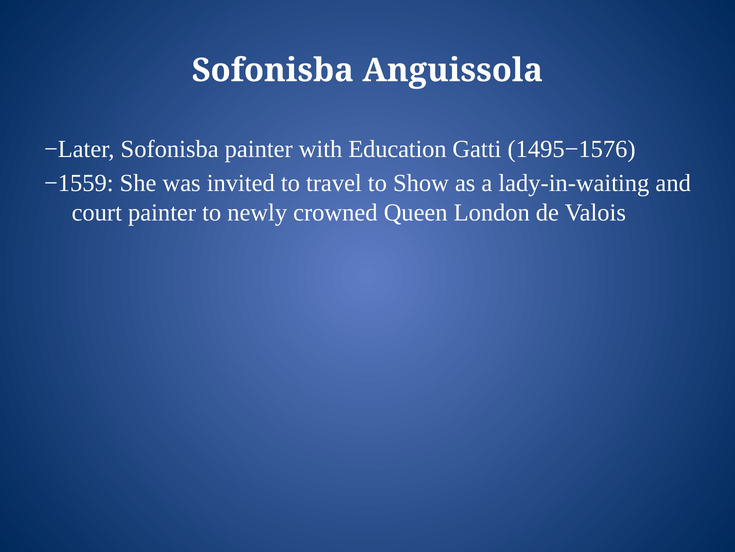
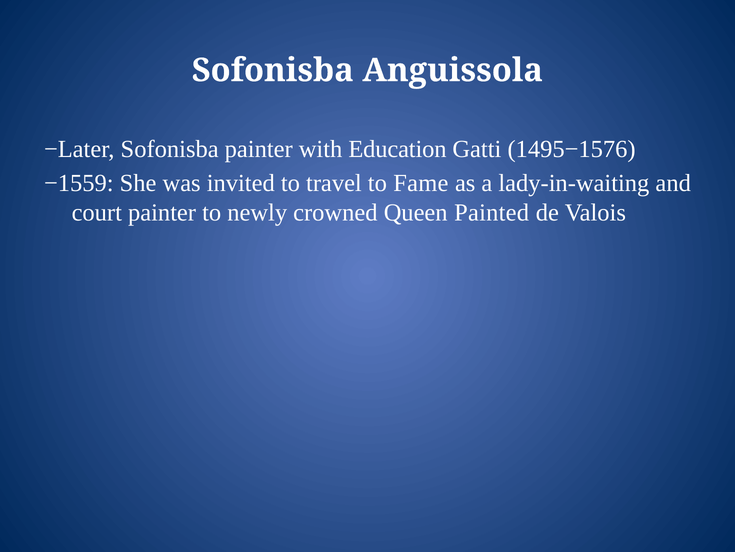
Show: Show -> Fame (421, 183)
London: London -> Painted (492, 212)
